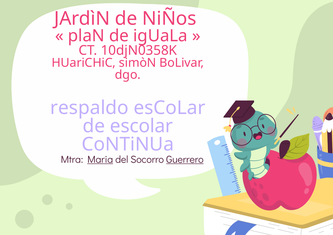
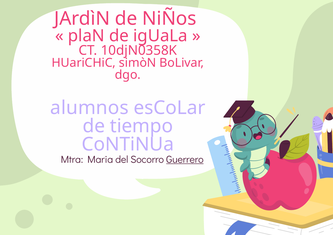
respaldo: respaldo -> alumnos (89, 108)
de escolar: escolar -> tiempo (142, 126)
Maria underline: present -> none (100, 159)
